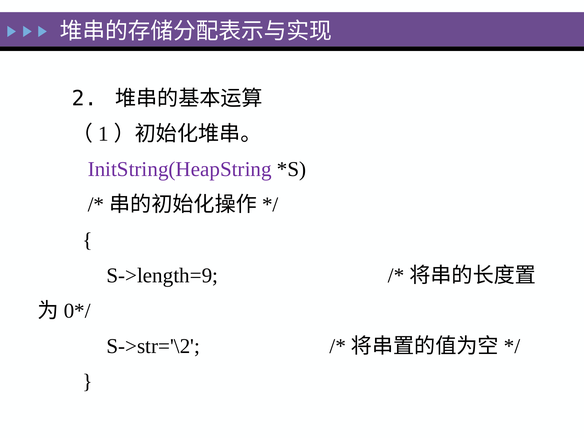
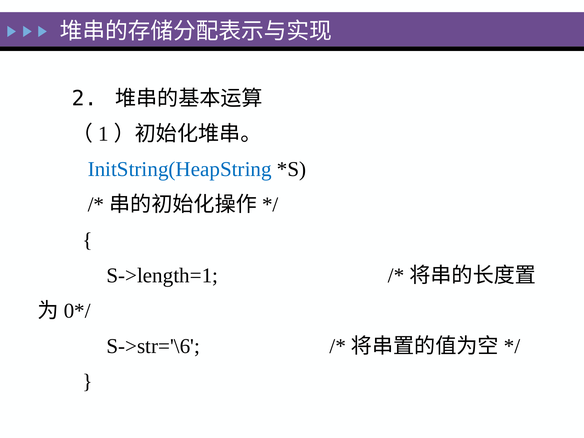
InitString(HeapString colour: purple -> blue (180, 169)
S->length=9: S->length=9 -> S->length=1 (162, 275)
S->str='\2: S->str='\2 -> S->str='\6 (153, 346)
